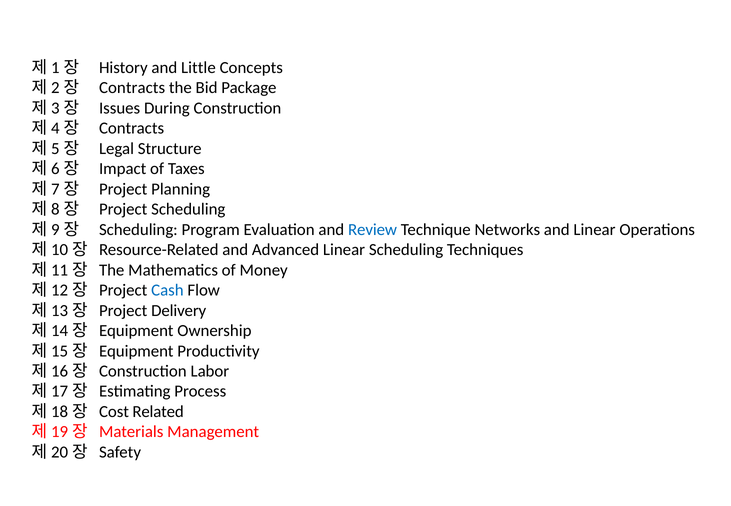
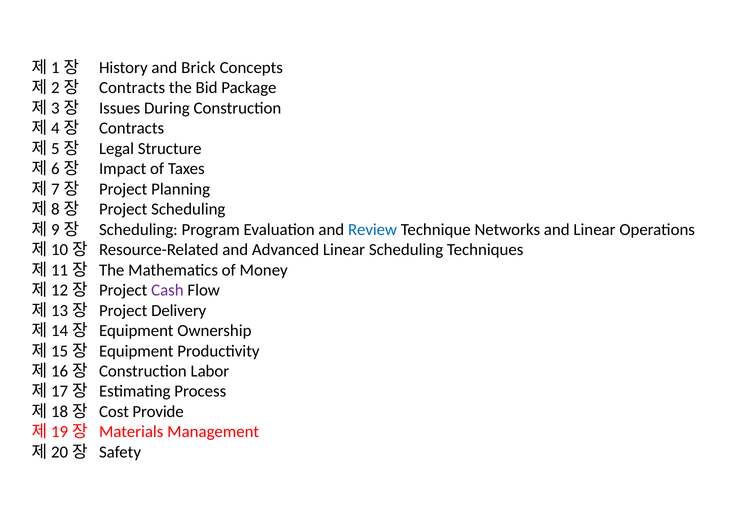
Little: Little -> Brick (198, 68)
Cash colour: blue -> purple (167, 290)
Related: Related -> Provide (158, 412)
